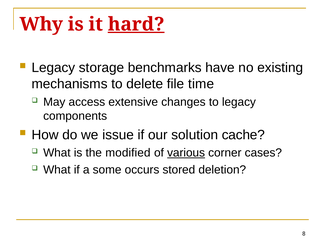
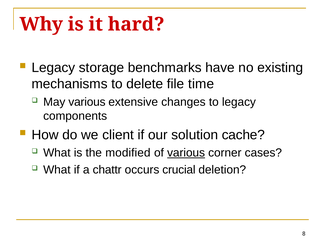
hard underline: present -> none (136, 24)
May access: access -> various (87, 102)
issue: issue -> client (118, 135)
some: some -> chattr (107, 170)
stored: stored -> crucial (179, 170)
